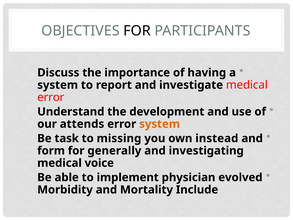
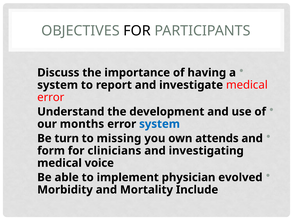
attends: attends -> months (82, 124)
system colour: orange -> blue (160, 124)
task: task -> turn (67, 138)
instead: instead -> attends (217, 138)
generally: generally -> clinicians (114, 151)
